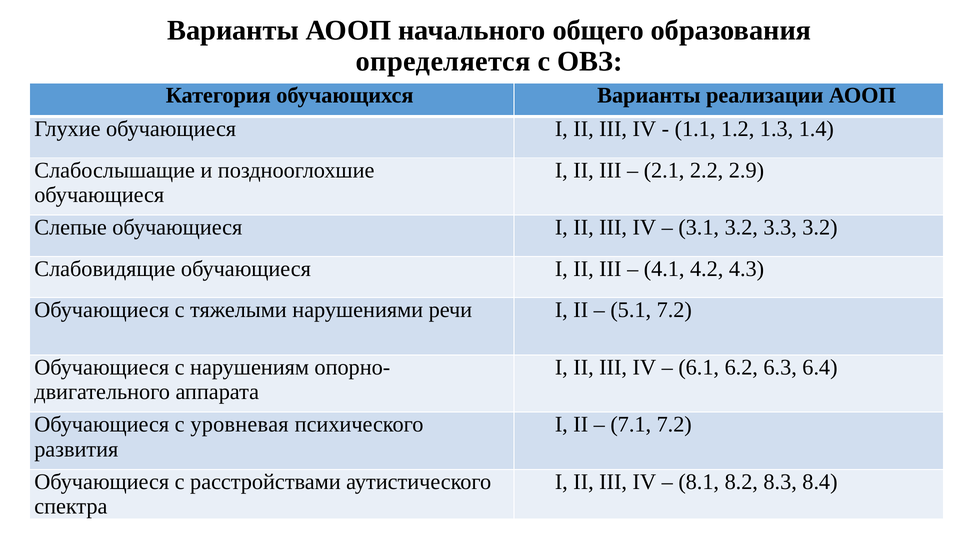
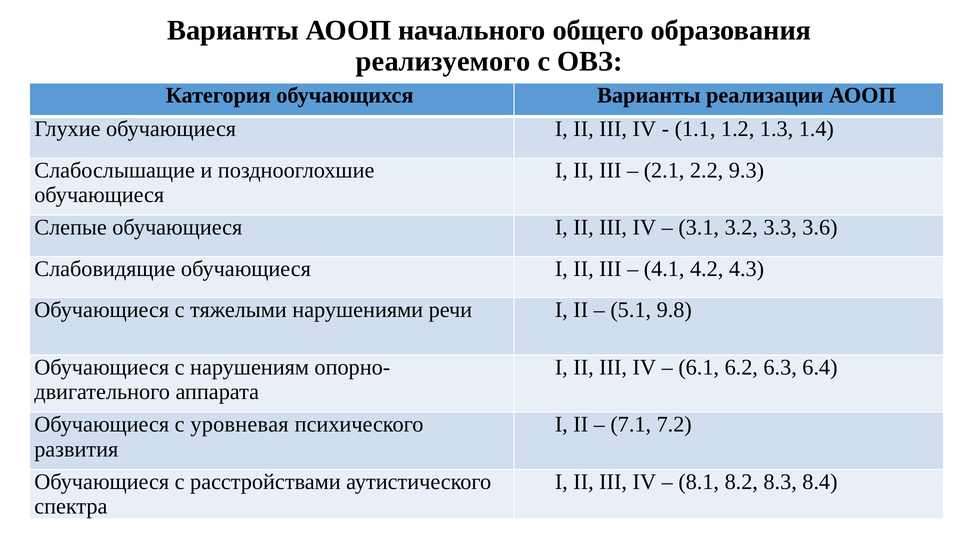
определяется: определяется -> реализуемого (443, 61)
2.9: 2.9 -> 9.3 (746, 170)
3.3 3.2: 3.2 -> 3.6 (820, 228)
5.1 7.2: 7.2 -> 9.8 (674, 310)
